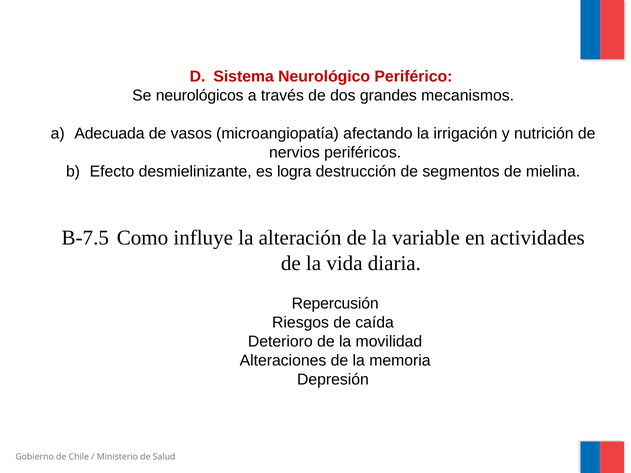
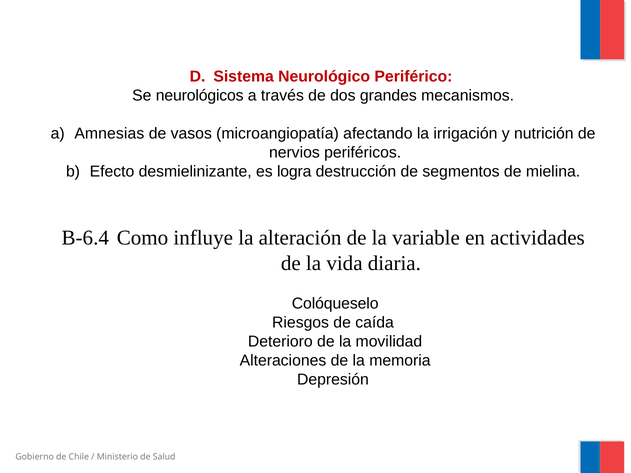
Adecuada: Adecuada -> Amnesias (109, 134)
B-7.5: B-7.5 -> B-6.4 (85, 238)
Repercusión: Repercusión -> Colóqueselo (335, 304)
